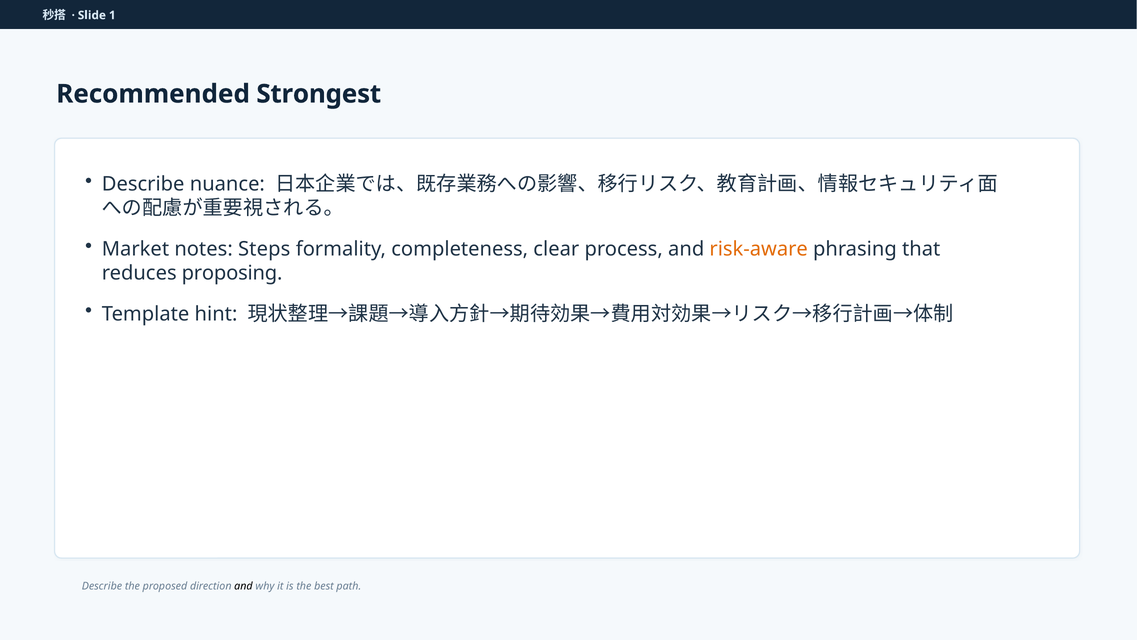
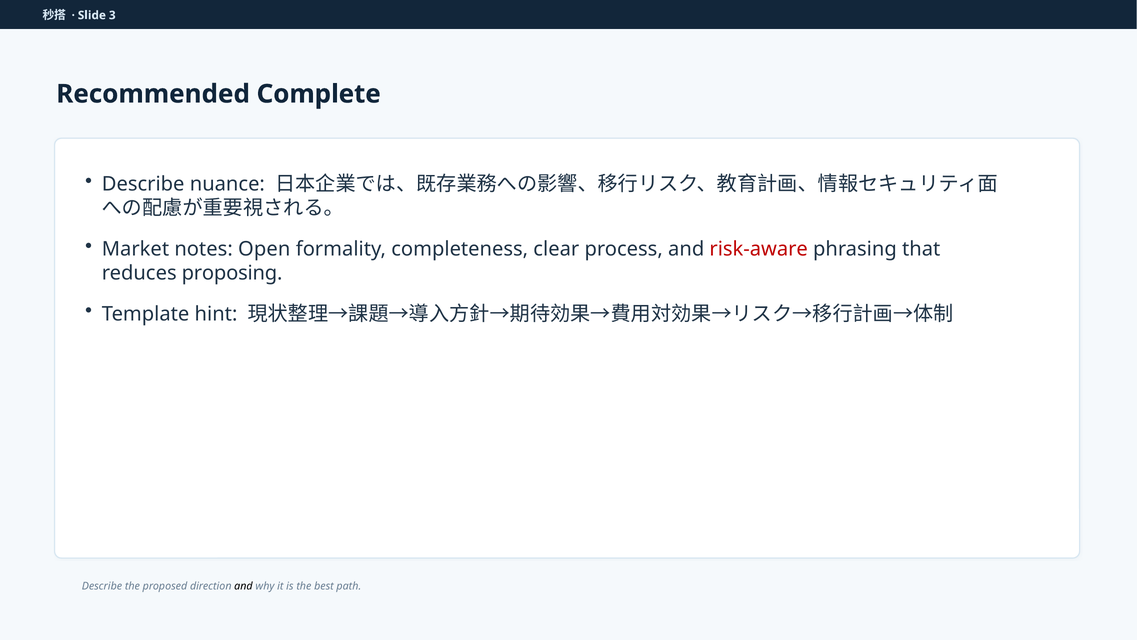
1: 1 -> 3 (112, 15)
Strongest: Strongest -> Complete (319, 94)
Steps: Steps -> Open (264, 249)
risk-aware colour: orange -> red (759, 249)
